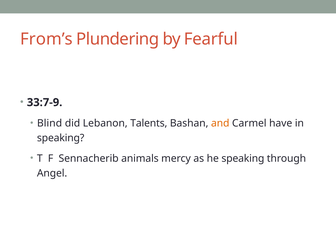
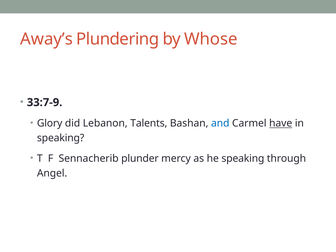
From’s: From’s -> Away’s (47, 39)
Fearful: Fearful -> Whose (211, 39)
Blind: Blind -> Glory (50, 123)
and colour: orange -> blue (220, 123)
have underline: none -> present (281, 123)
animals: animals -> plunder (140, 158)
